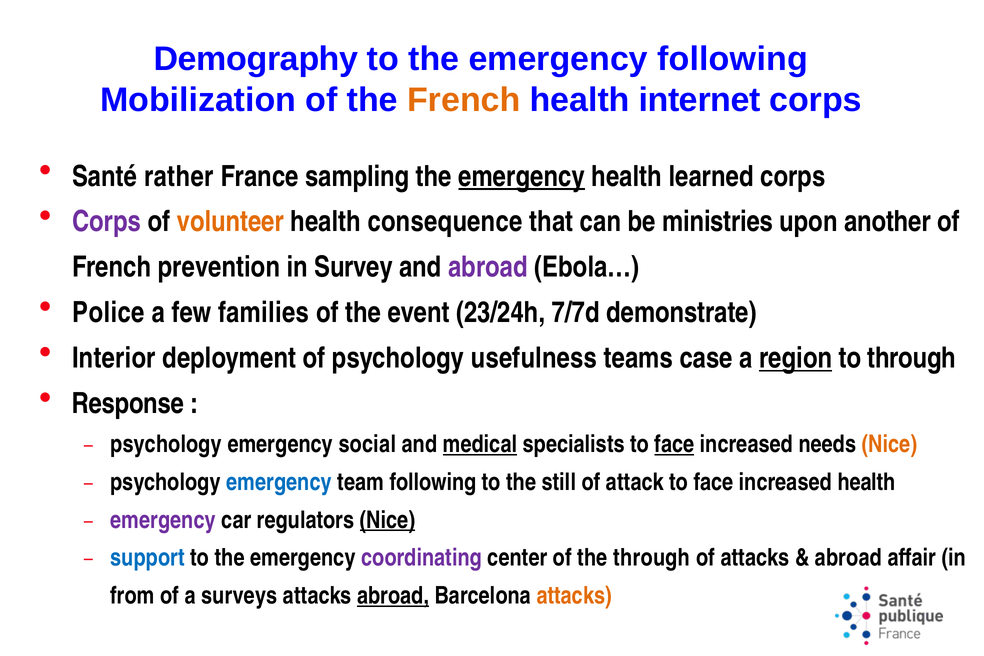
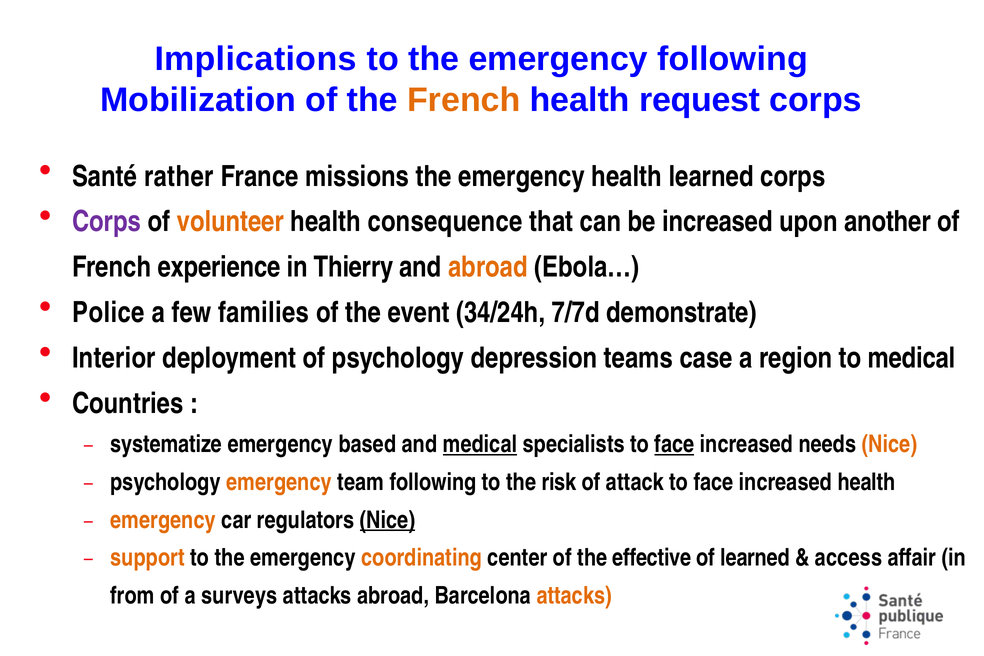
Demography: Demography -> Implications (256, 59)
internet: internet -> request (700, 100)
sampling: sampling -> missions (357, 176)
emergency underline: present -> none (522, 176)
be ministries: ministries -> increased (718, 222)
prevention: prevention -> experience (219, 267)
Survey: Survey -> Thierry (354, 267)
abroad colour: purple -> orange (488, 267)
23/24h: 23/24h -> 34/24h (501, 313)
usefulness: usefulness -> depression (534, 358)
region underline: present -> none (796, 358)
to through: through -> medical (912, 358)
Response: Response -> Countries (128, 404)
psychology: psychology -> systematize (166, 444)
social: social -> based (367, 444)
emergency colour: blue -> orange (279, 482)
still: still -> risk (559, 482)
emergency colour: purple -> orange (163, 520)
support colour: blue -> orange (148, 558)
coordinating colour: purple -> orange (422, 558)
the through: through -> effective (652, 558)
of attacks: attacks -> learned (755, 558)
abroad: abroad -> access (848, 558)
abroad underline: present -> none (393, 596)
